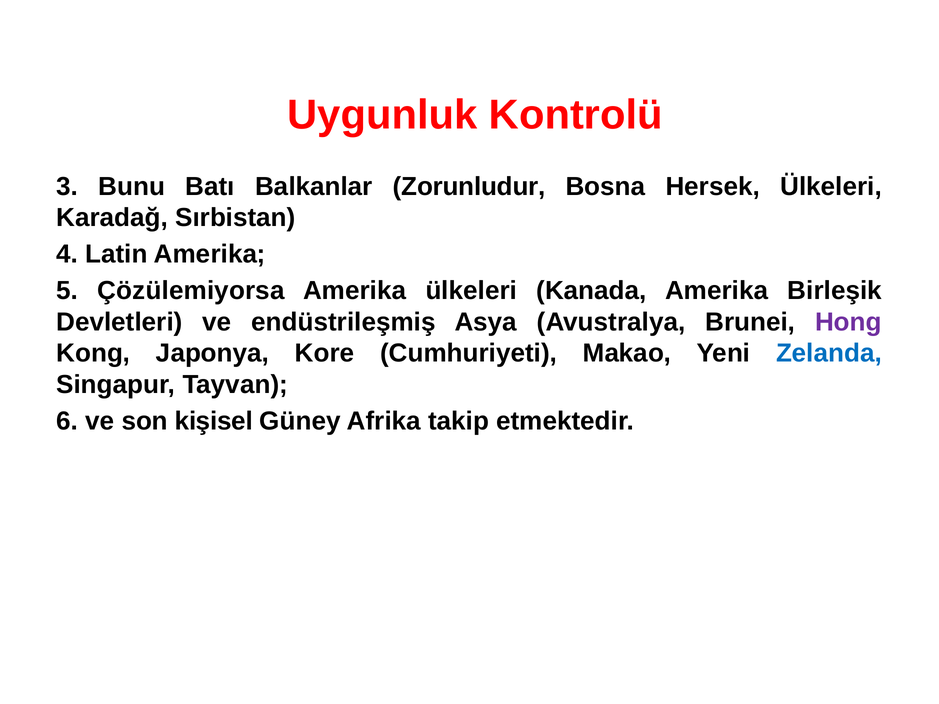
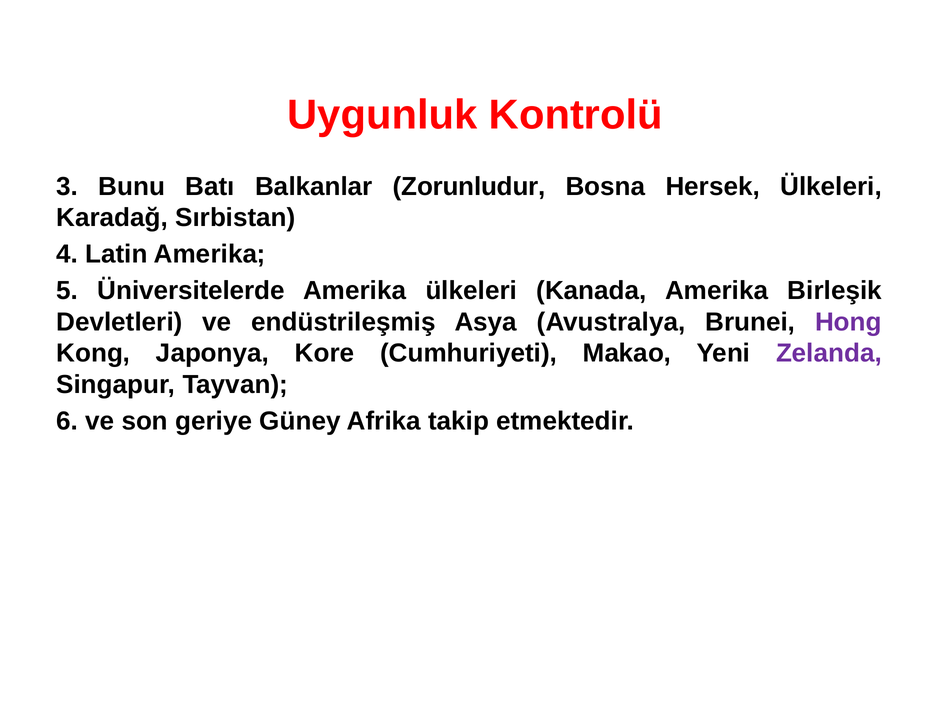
Çözülemiyorsa: Çözülemiyorsa -> Üniversitelerde (191, 291)
Zelanda colour: blue -> purple (829, 353)
kişisel: kişisel -> geriye (214, 421)
